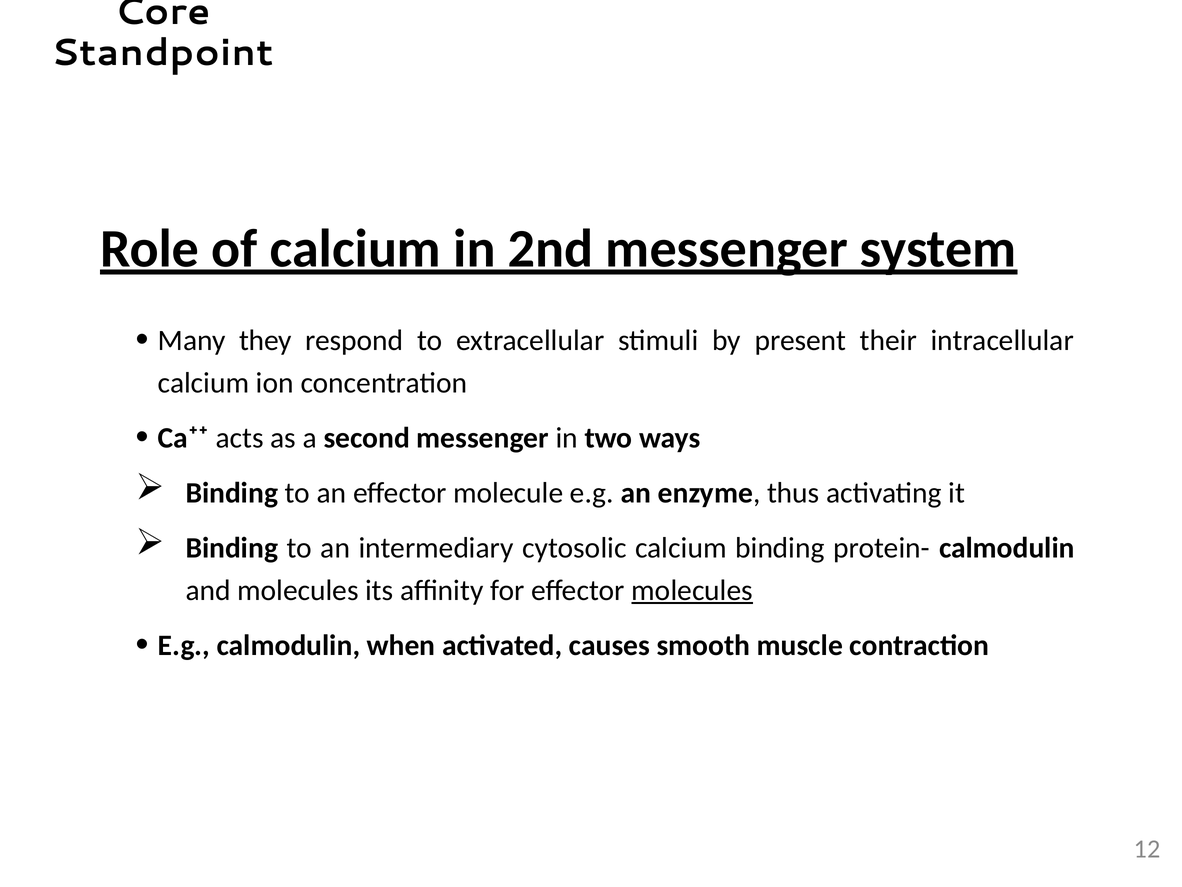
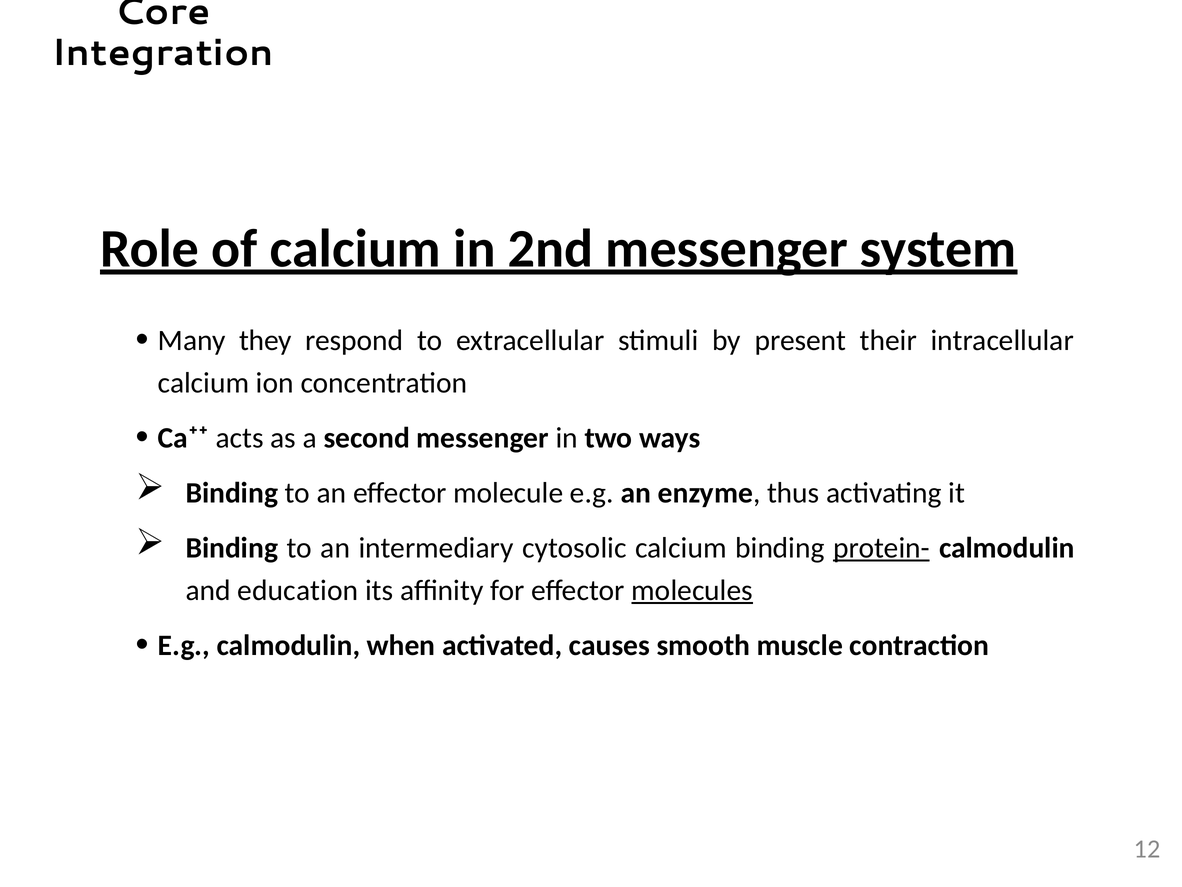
Standpoint: Standpoint -> Integration (162, 53)
protein- underline: none -> present (881, 548)
and molecules: molecules -> education (298, 590)
